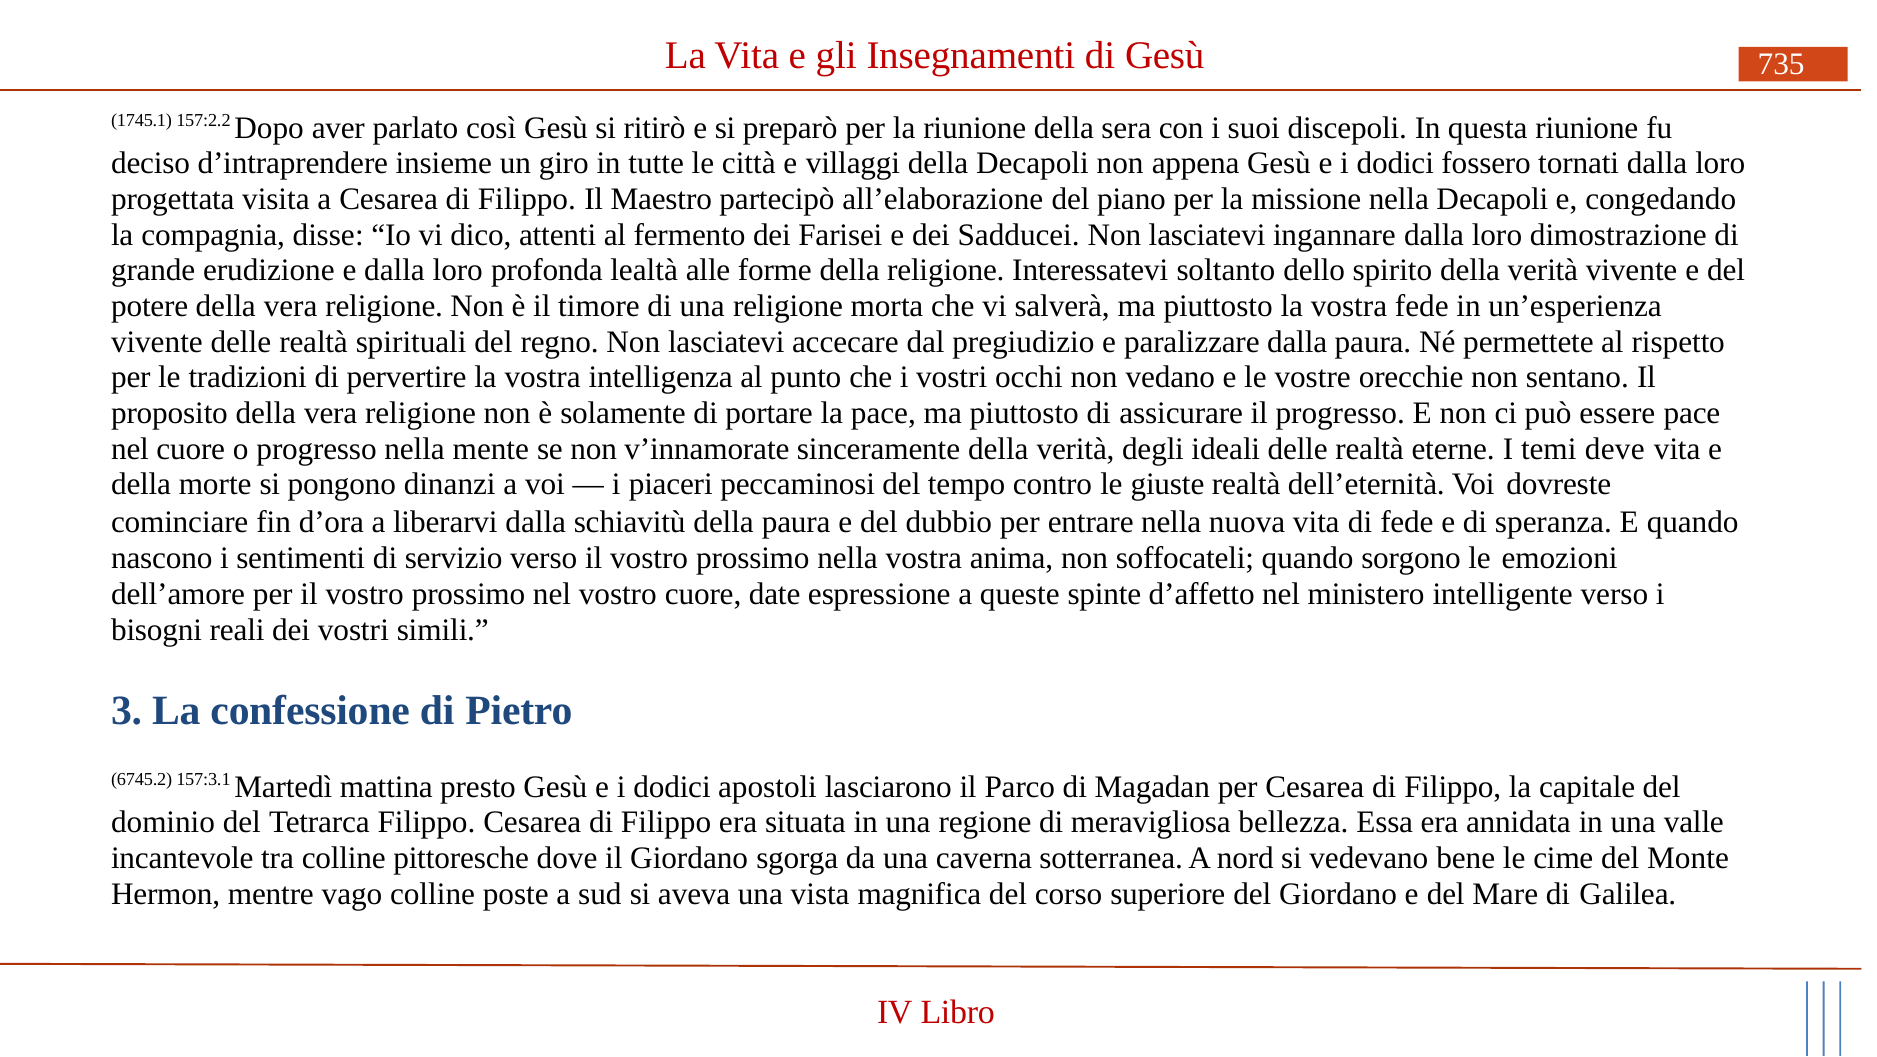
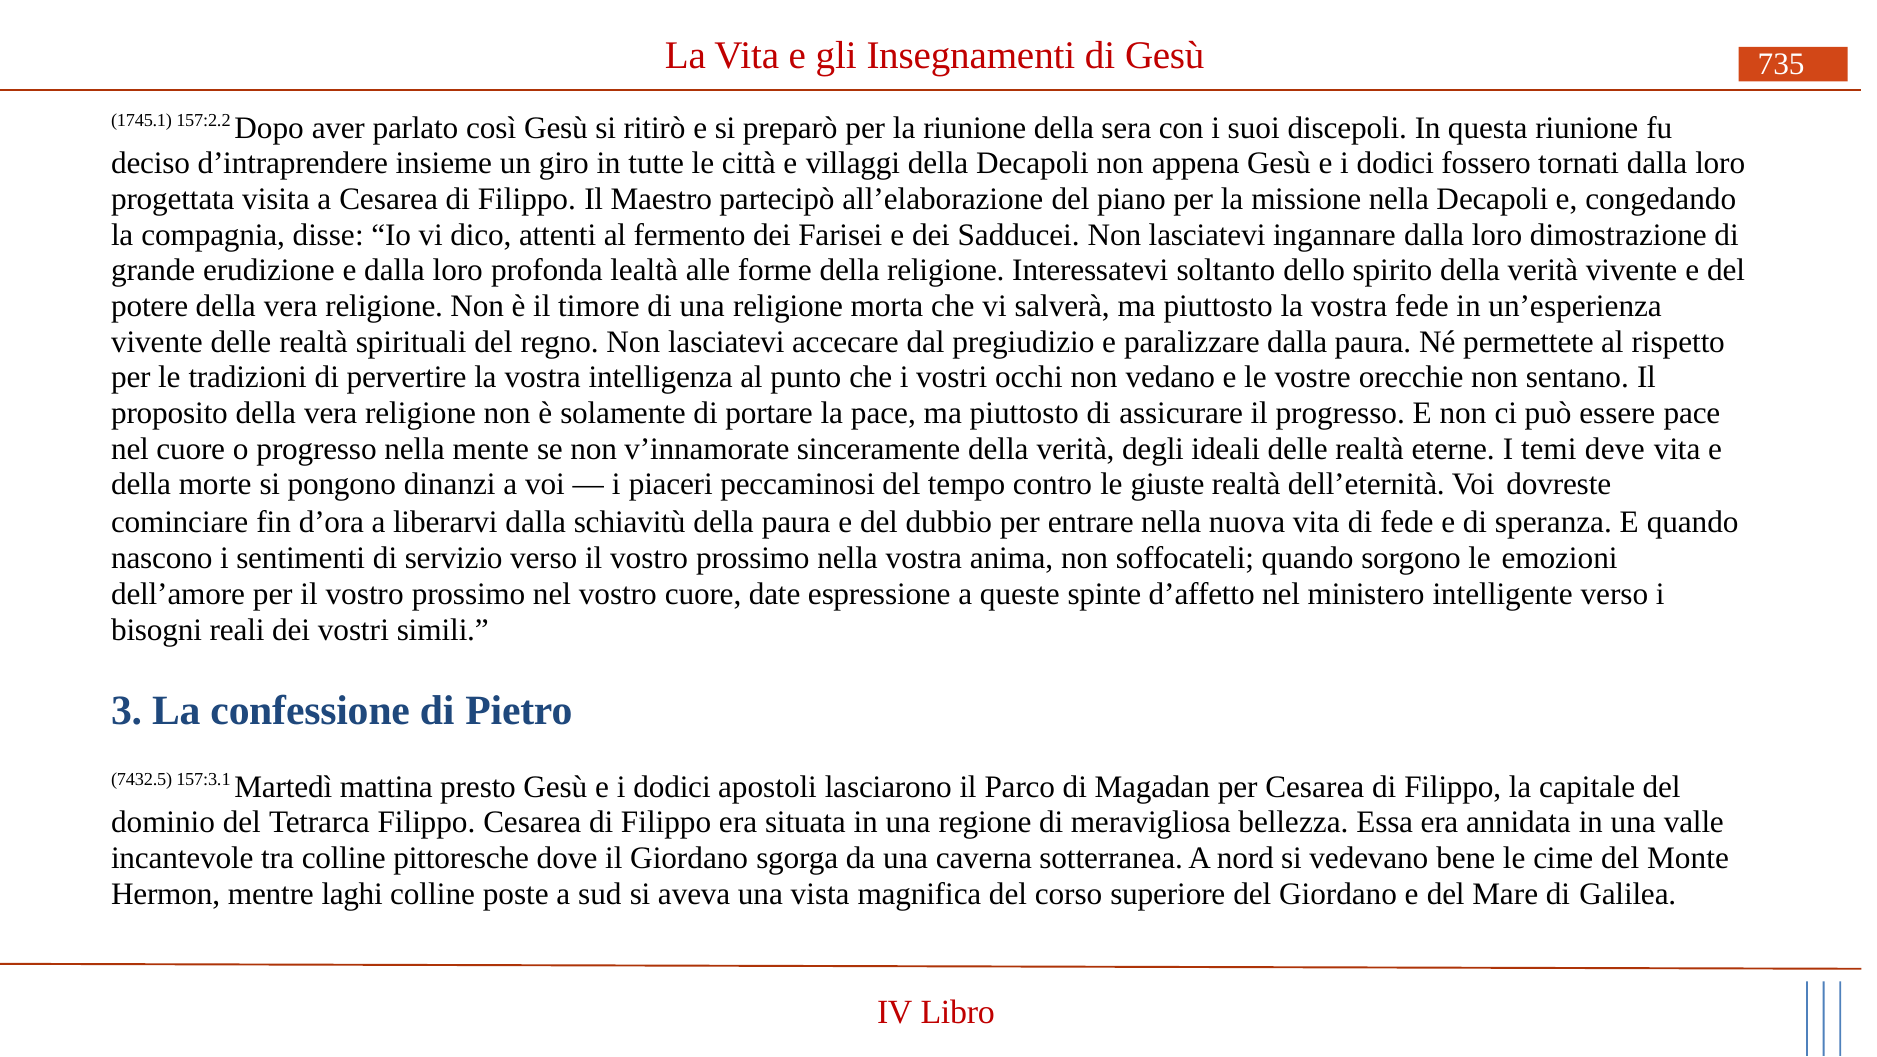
6745.2: 6745.2 -> 7432.5 (142, 779)
vago: vago -> laghi (352, 894)
